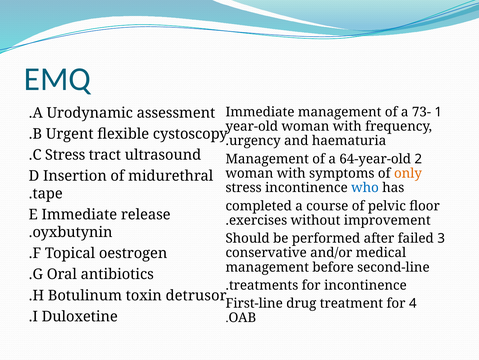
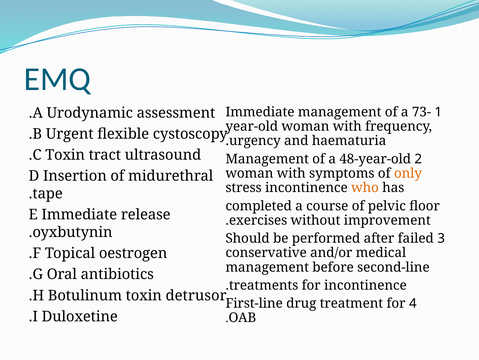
C Stress: Stress -> Toxin (65, 155)
64-year-old: 64-year-old -> 48-year-old (375, 159)
who colour: blue -> orange (365, 187)
